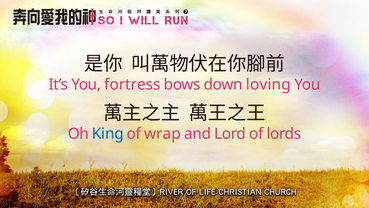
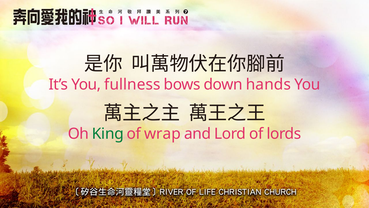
fortress: fortress -> fullness (132, 84)
loving: loving -> hands (268, 84)
King colour: blue -> green (108, 134)
